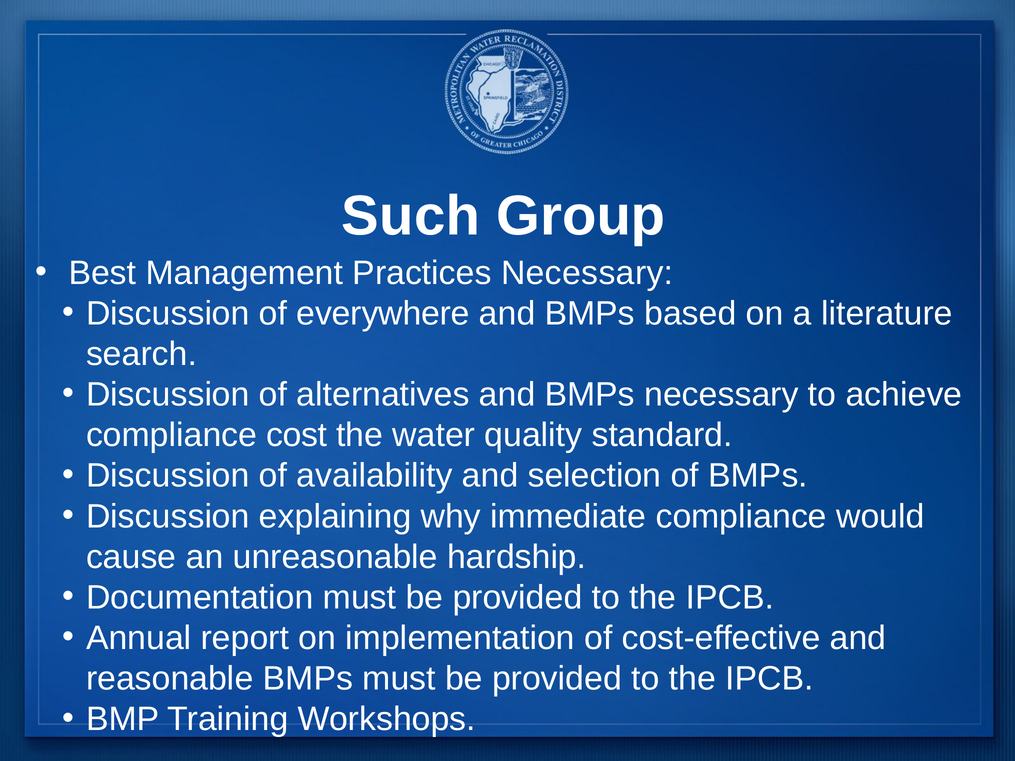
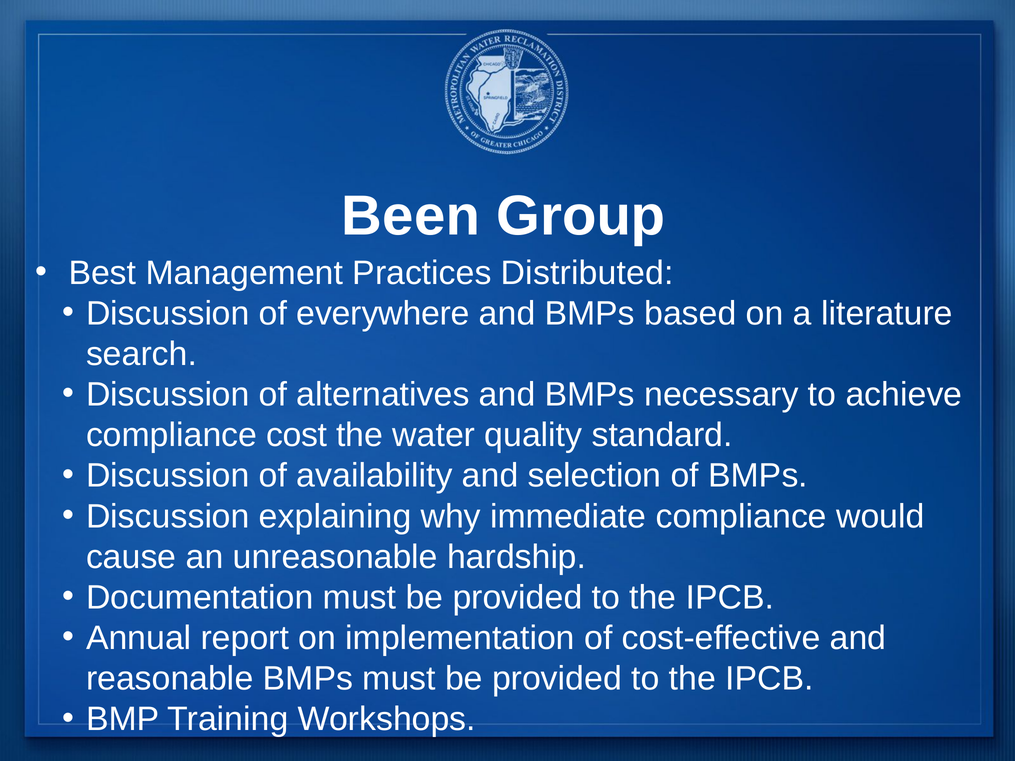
Such: Such -> Been (411, 216)
Practices Necessary: Necessary -> Distributed (587, 273)
